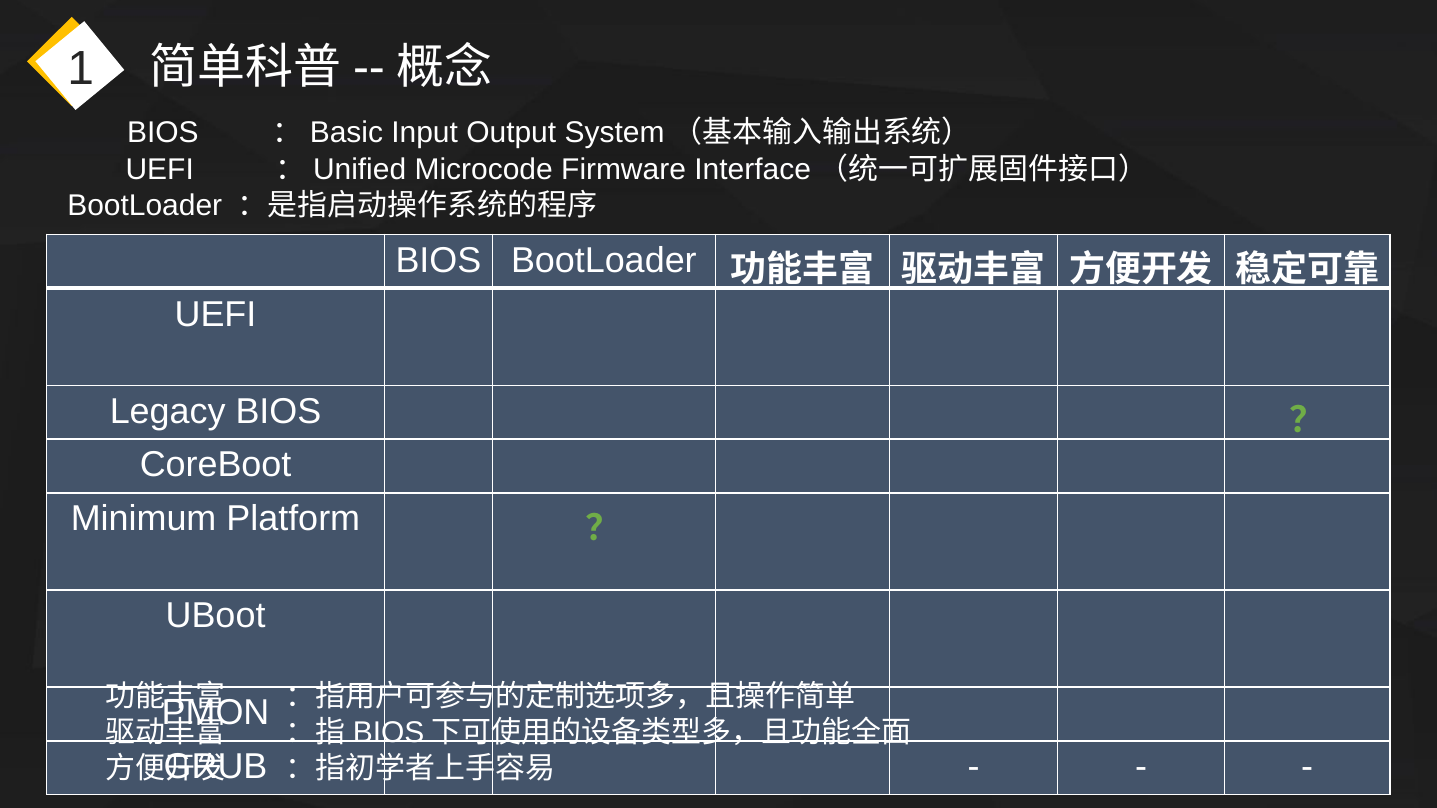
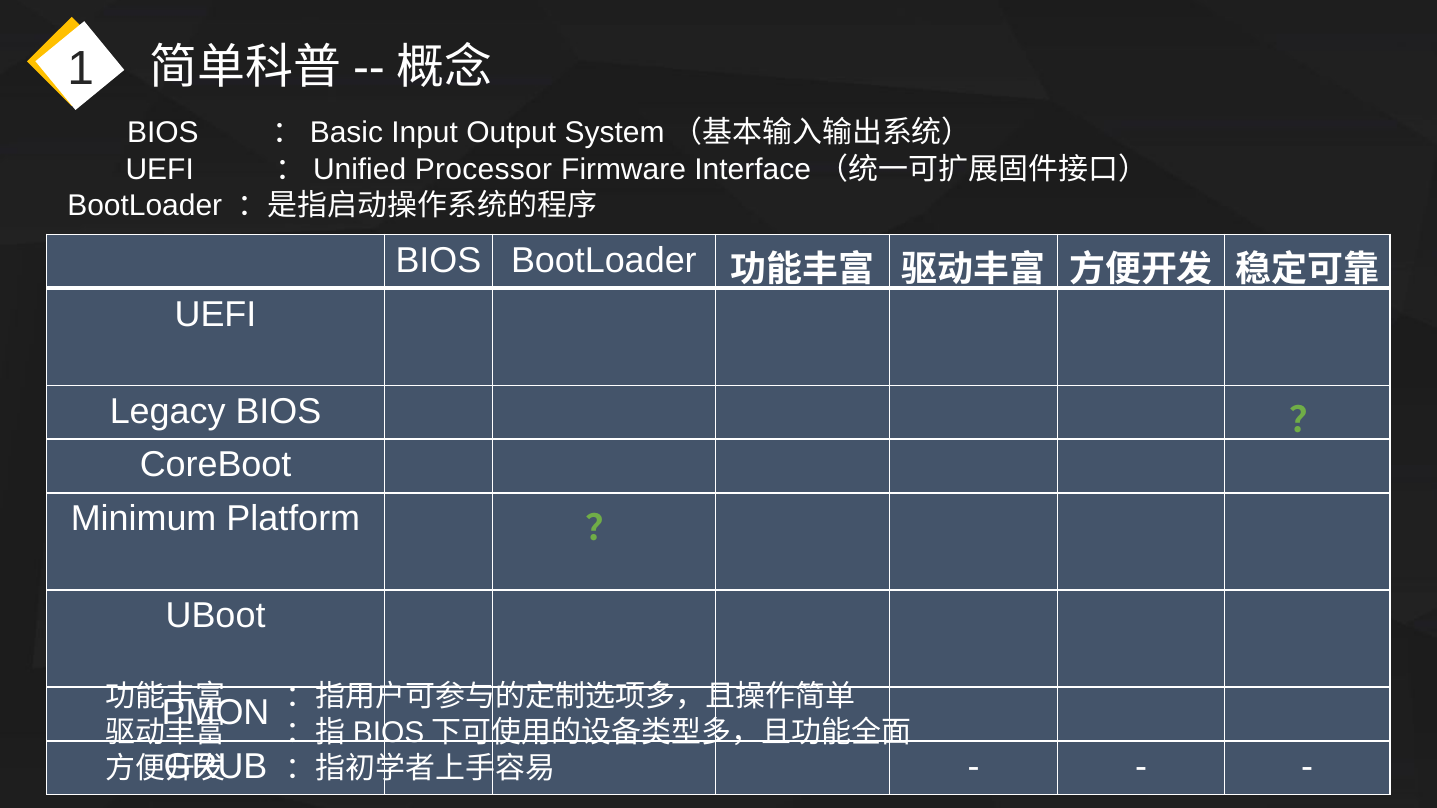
Microcode: Microcode -> Processor (484, 170)
